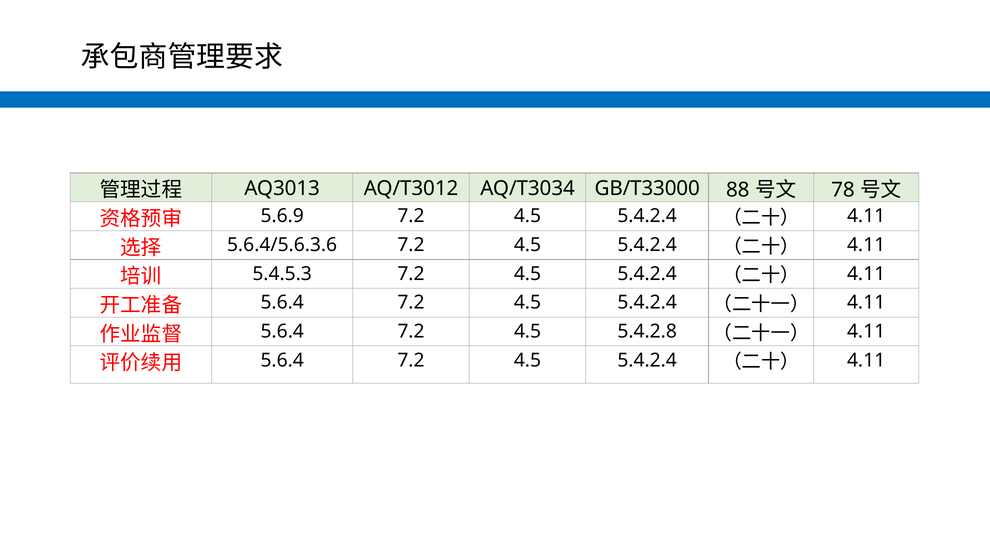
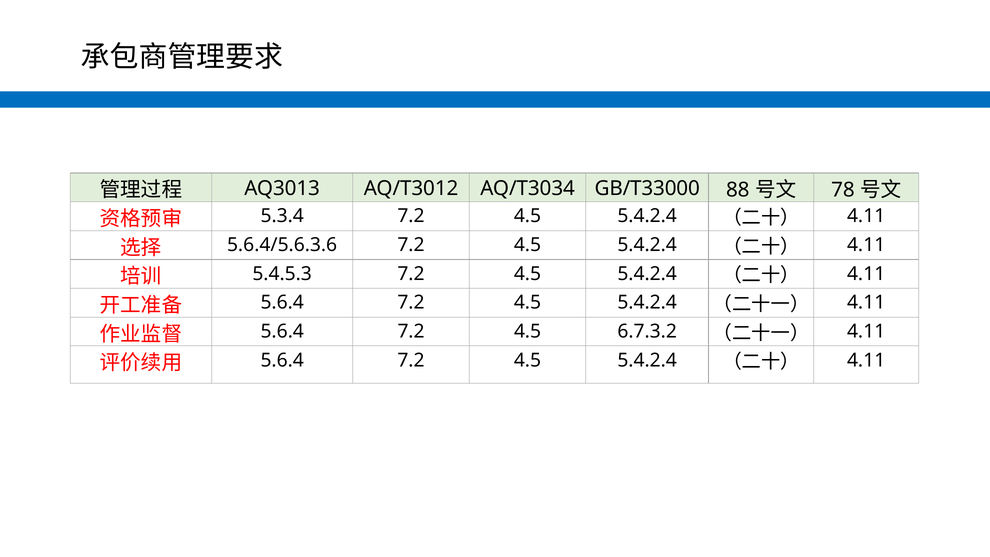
5.6.9: 5.6.9 -> 5.3.4 (282, 216)
5.4.2.8: 5.4.2.8 -> 6.7.3.2 (647, 331)
